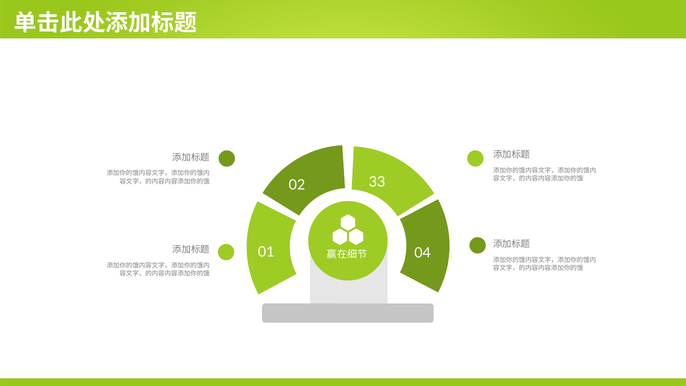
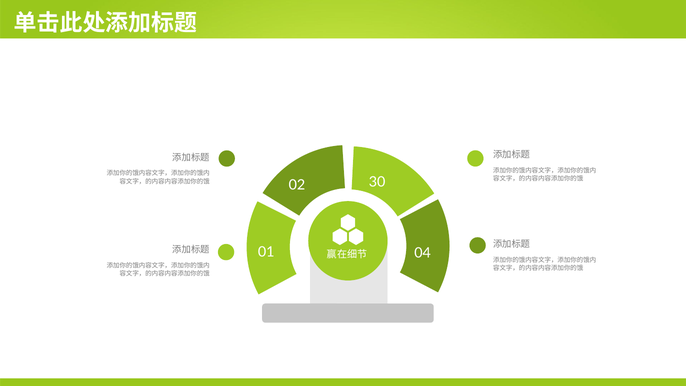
33: 33 -> 30 (377, 182)
